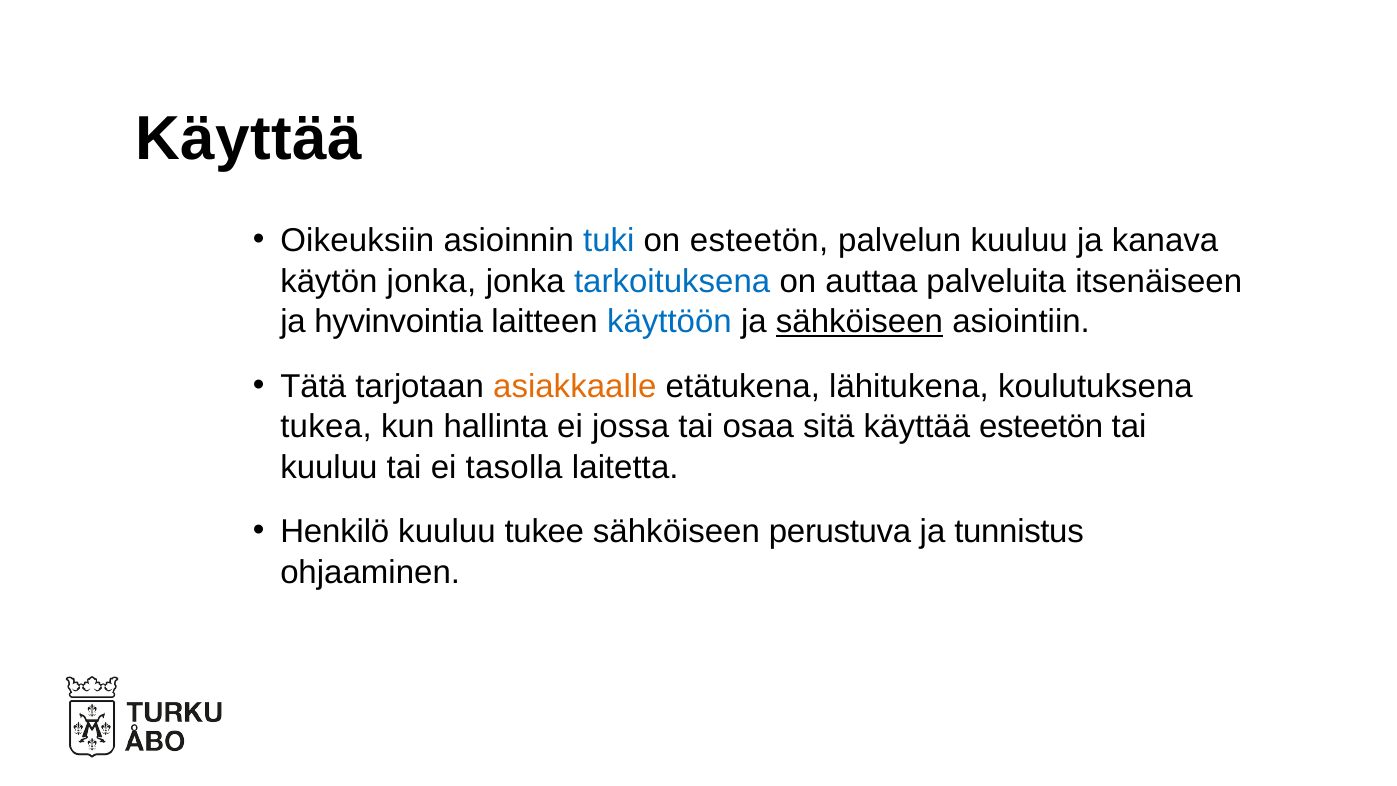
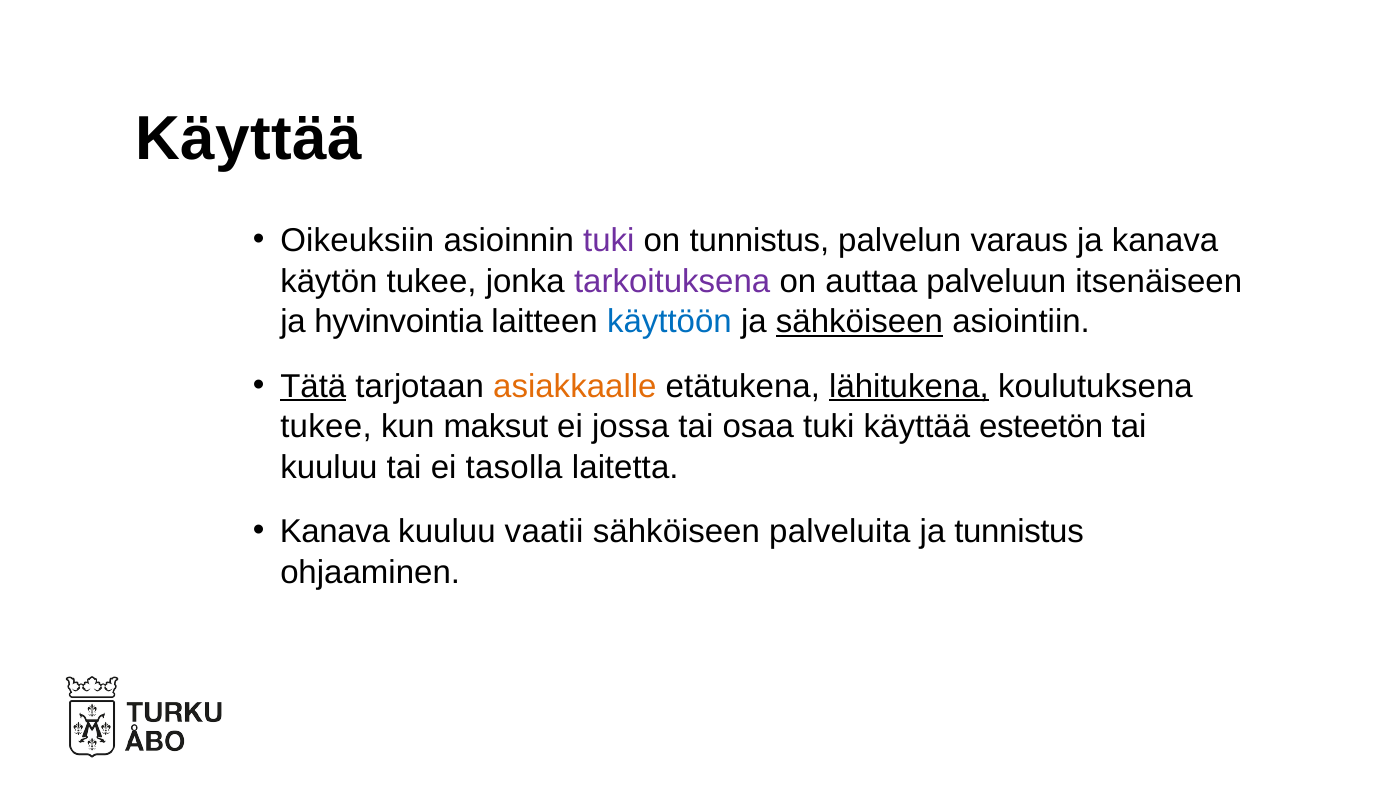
tuki colour: blue -> purple (609, 241)
on esteetön: esteetön -> tunnistus (759, 241)
palvelun kuuluu: kuuluu -> varaus (1019, 241)
käytön jonka: jonka -> tukee (432, 281)
tarkoituksena colour: blue -> purple (672, 281)
palveluita: palveluita -> palveluun (996, 281)
Tätä underline: none -> present (313, 386)
lähitukena underline: none -> present (909, 386)
tukea: tukea -> tukee (326, 427)
hallinta: hallinta -> maksut (496, 427)
osaa sitä: sitä -> tuki (829, 427)
Henkilö: Henkilö -> Kanava (335, 532)
tukee: tukee -> vaatii (544, 532)
perustuva: perustuva -> palveluita (840, 532)
